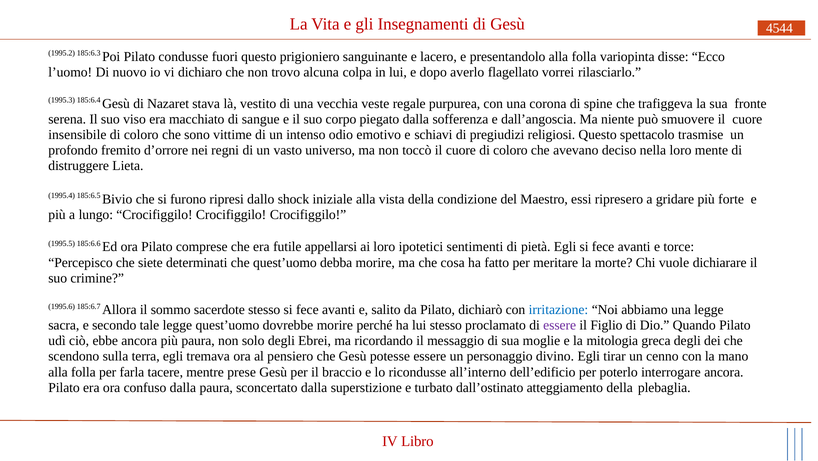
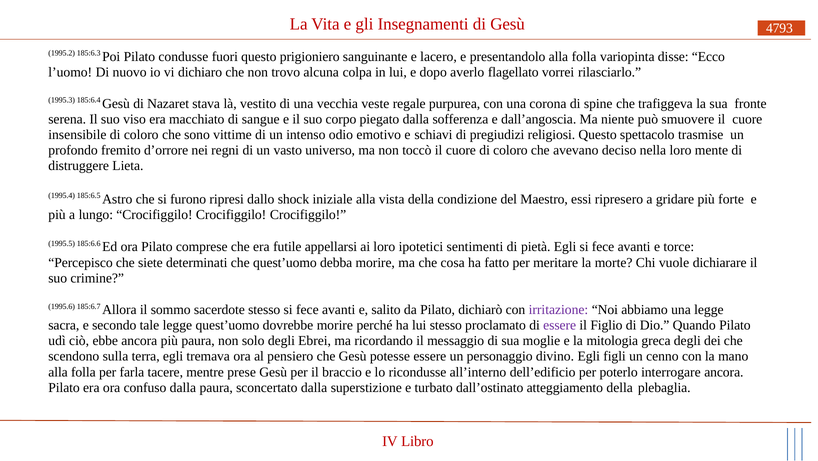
4544: 4544 -> 4793 (779, 28)
Bivio: Bivio -> Astro (117, 199)
irritazione colour: blue -> purple (558, 310)
tirar: tirar -> figli (615, 356)
